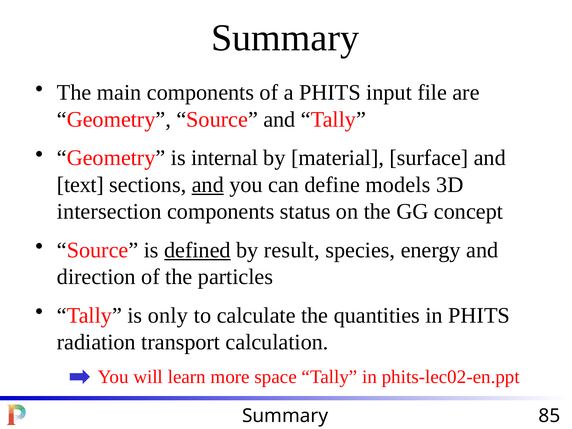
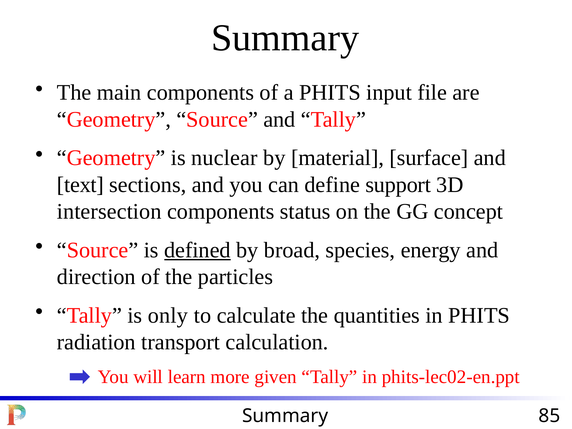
internal: internal -> nuclear (224, 158)
and underline: present -> none (208, 185)
models: models -> support (398, 185)
result: result -> broad (292, 250)
space: space -> given (276, 377)
